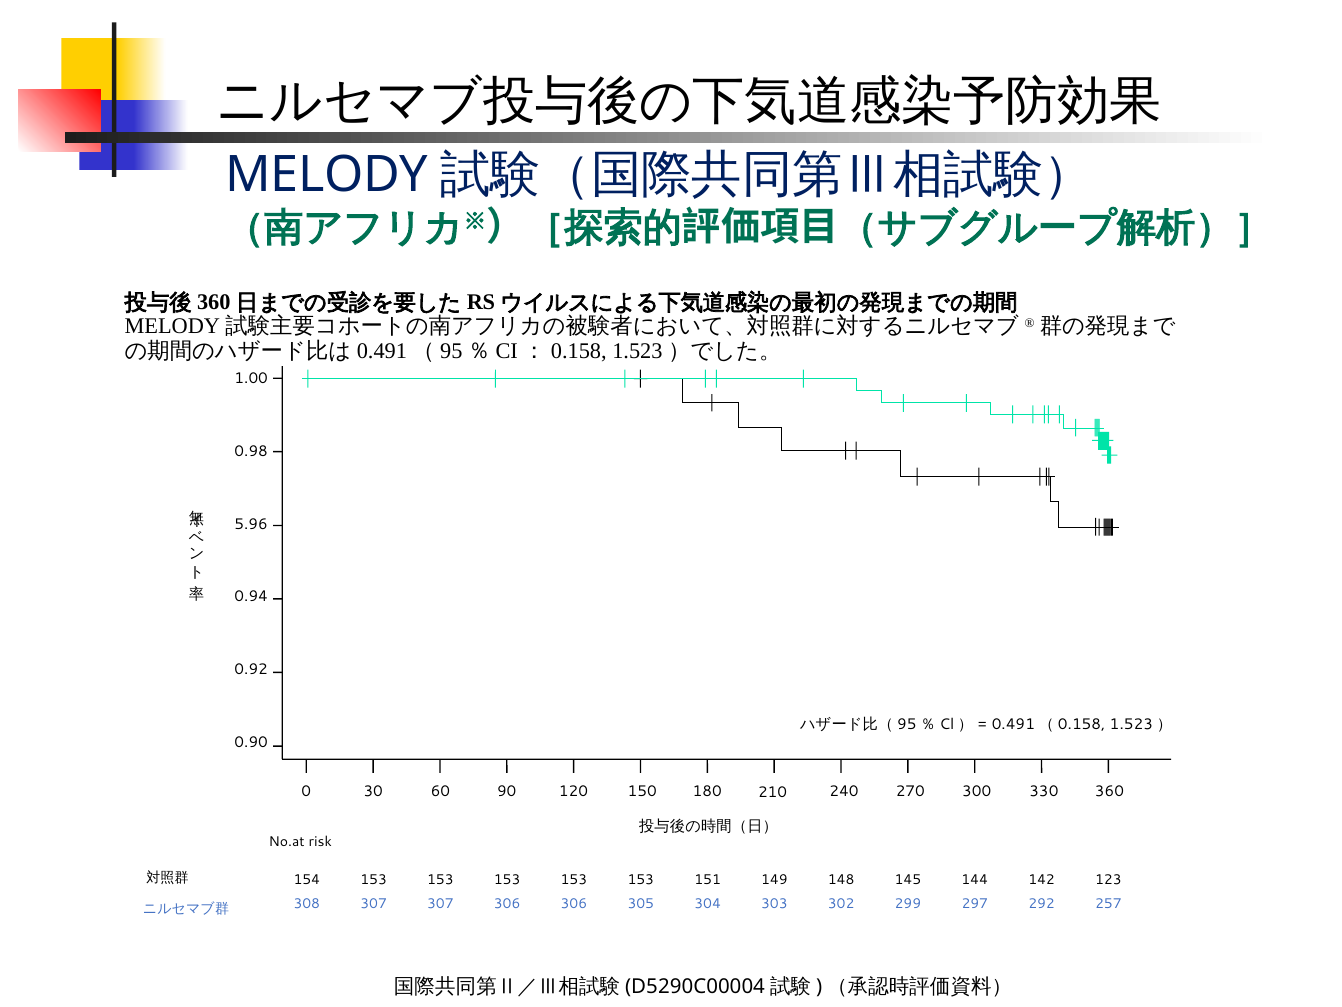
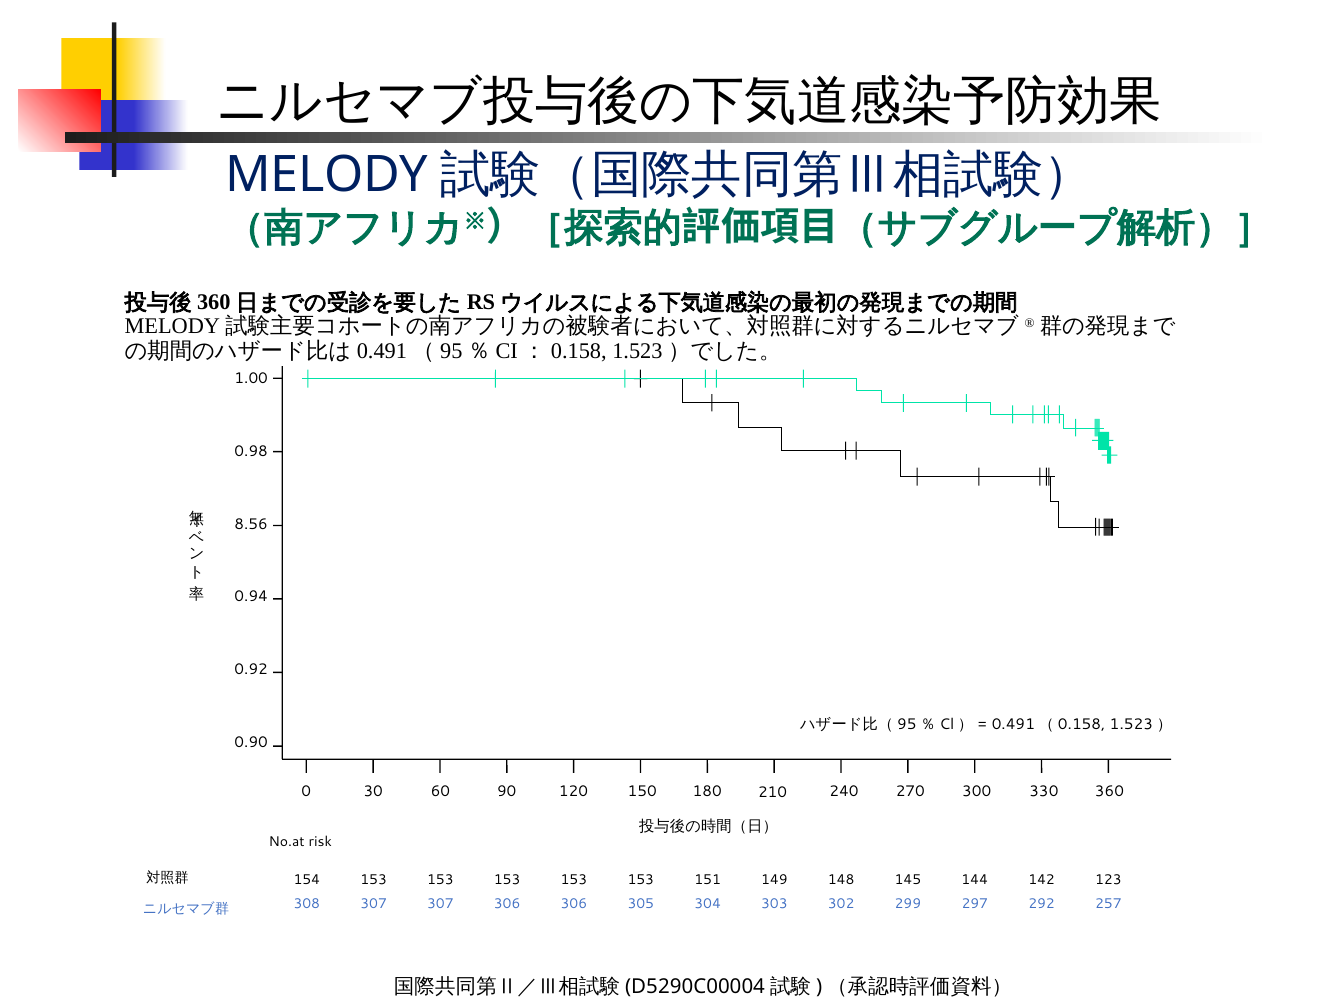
5.96: 5.96 -> 8.56 (251, 524)
